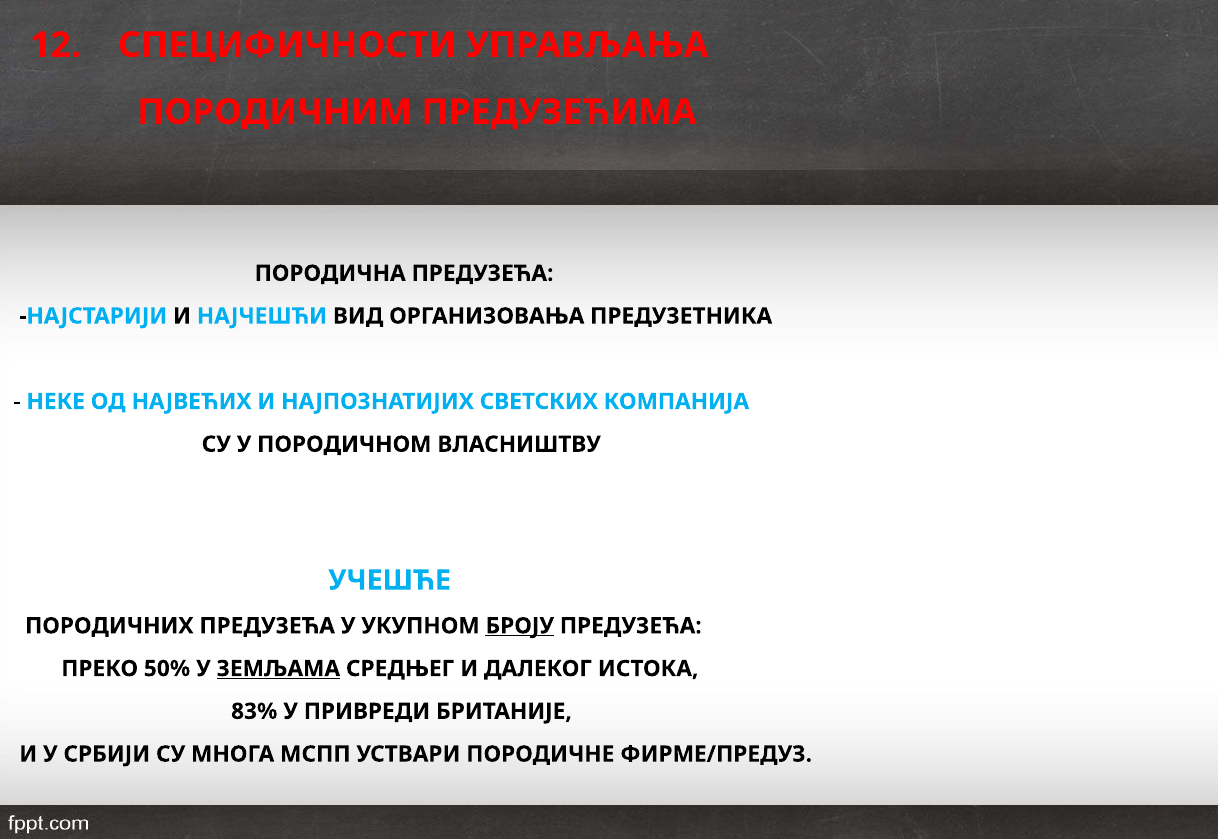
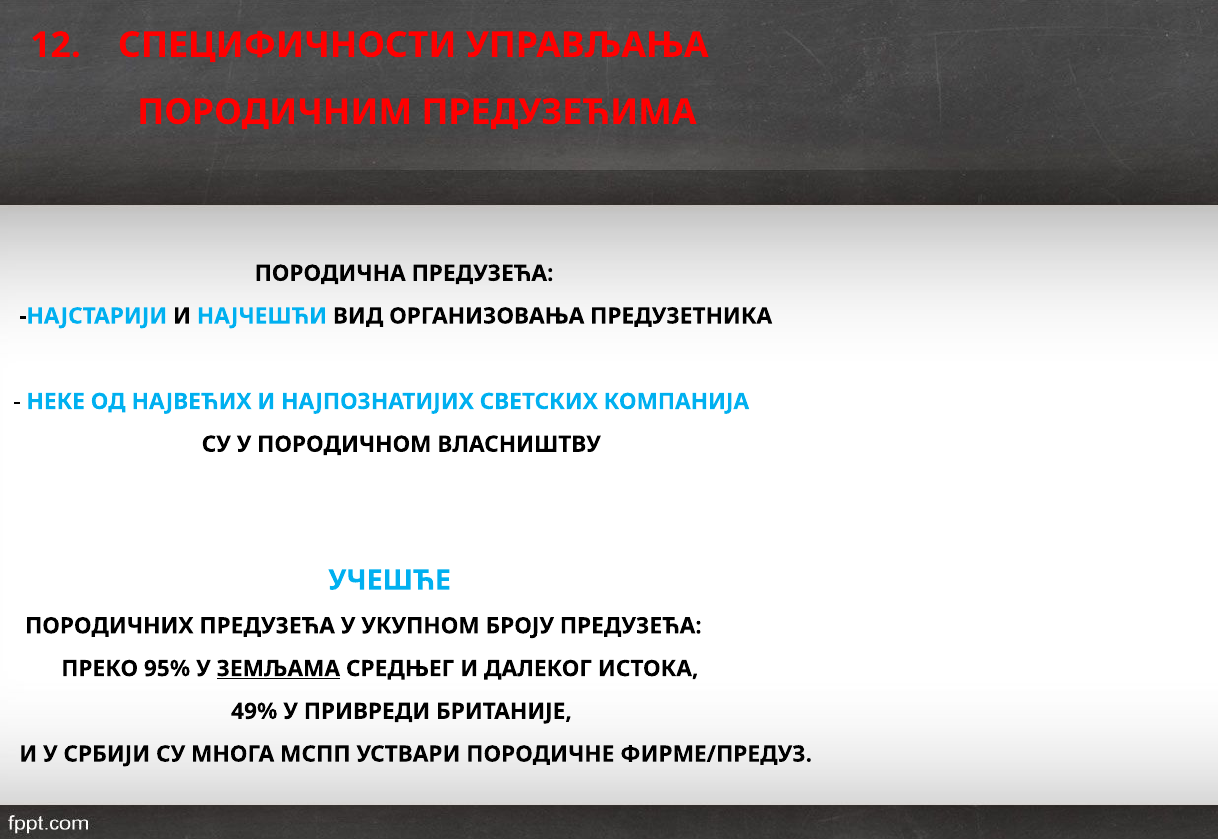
БРОЈУ underline: present -> none (520, 626)
50%: 50% -> 95% (167, 669)
83%: 83% -> 49% (254, 712)
